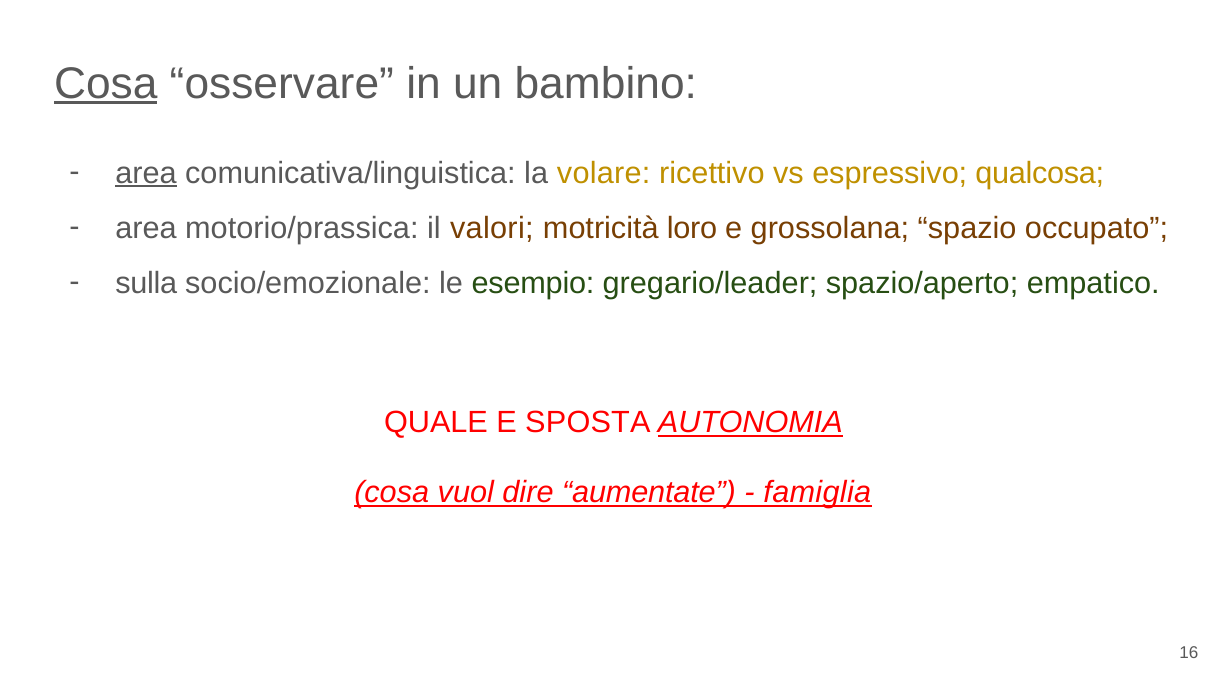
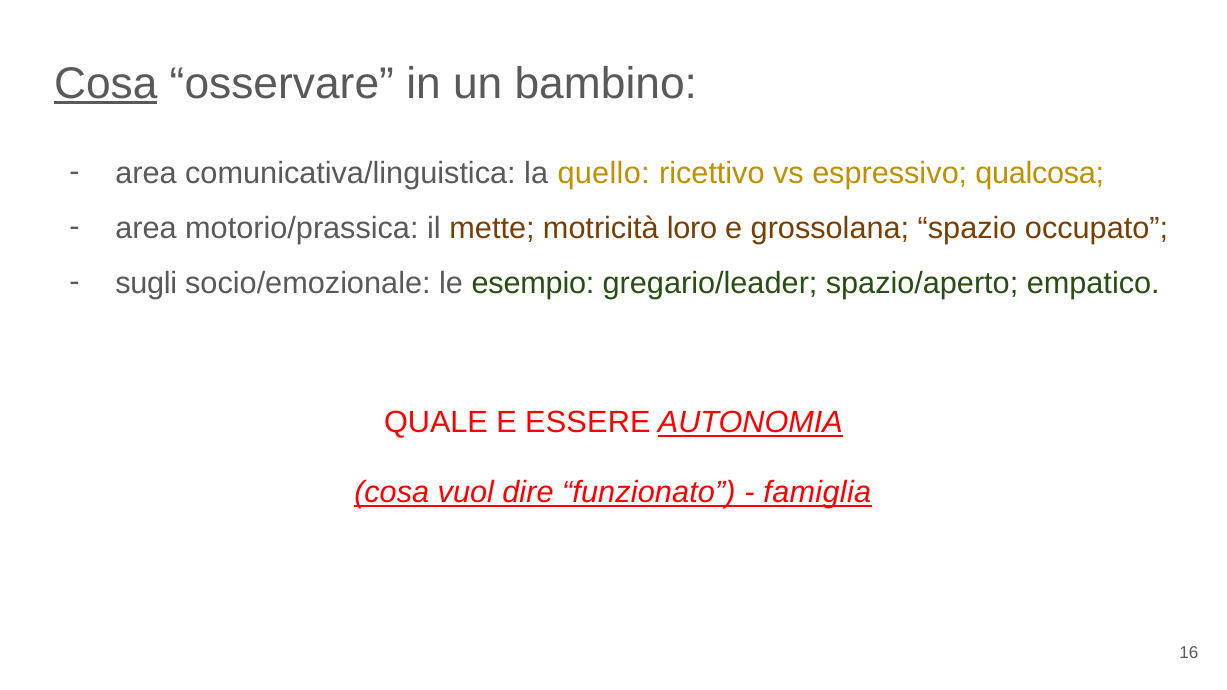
area underline: present -> none (146, 173)
volare: volare -> quello (604, 173)
valori: valori -> mette (492, 228)
sulla: sulla -> sugli (146, 284)
SPOSTA: SPOSTA -> ESSERE (588, 423)
aumentate: aumentate -> funzionato (649, 492)
